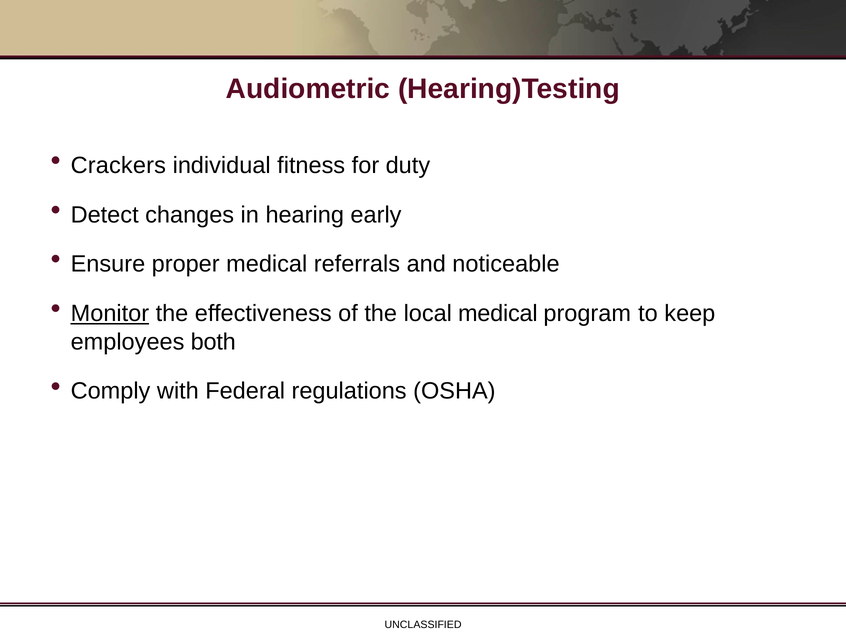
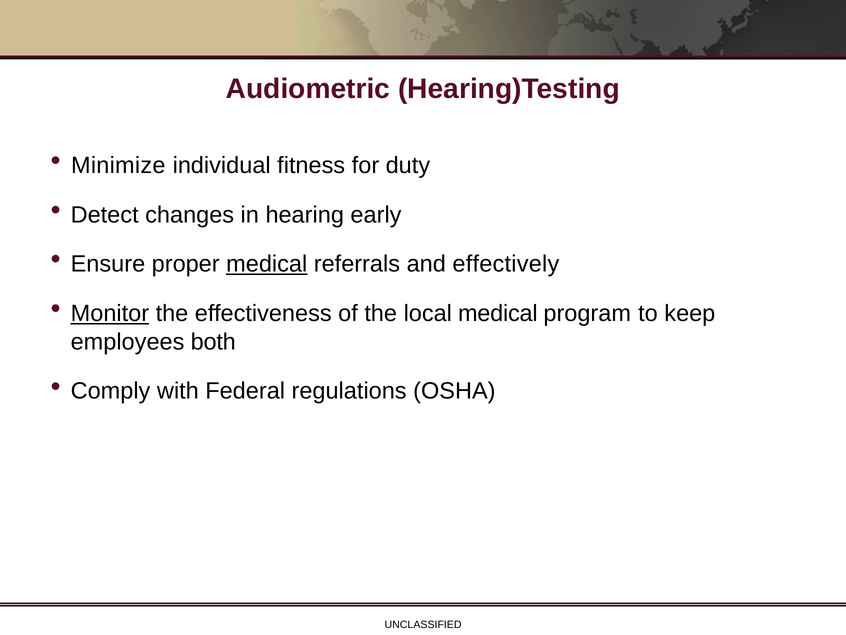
Crackers: Crackers -> Minimize (118, 165)
medical underline: none -> present (267, 264)
noticeable: noticeable -> effectively (506, 264)
